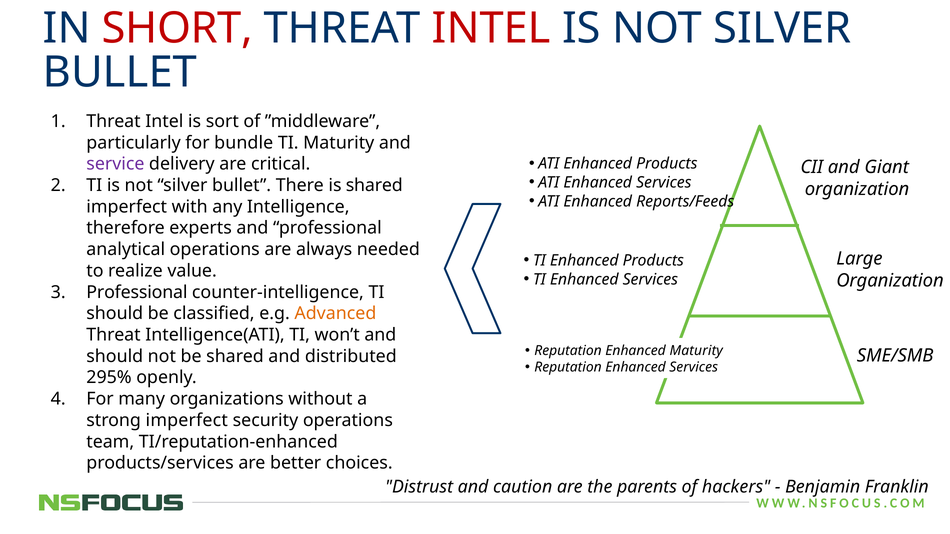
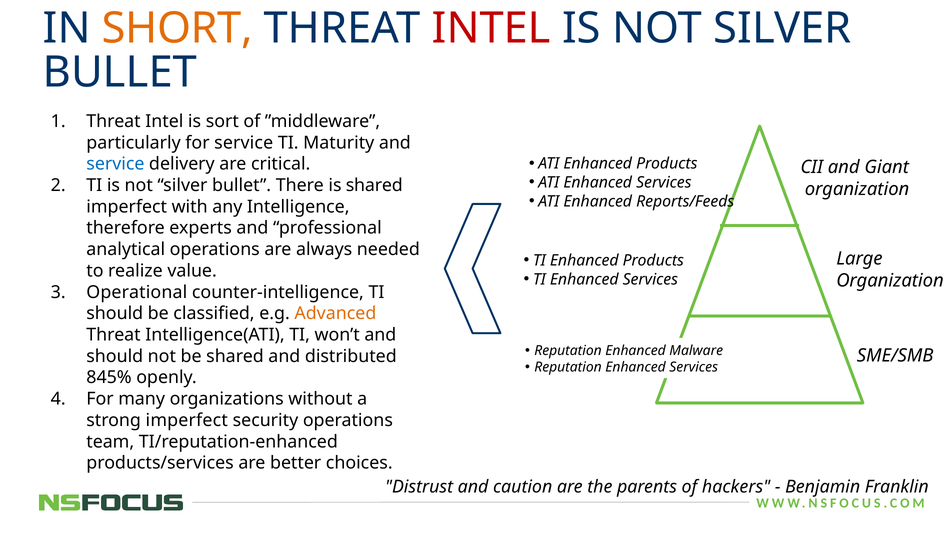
SHORT colour: red -> orange (177, 28)
for bundle: bundle -> service (244, 143)
service colour: purple -> blue (115, 164)
Professional: Professional -> Operational (137, 292)
Enhanced Maturity: Maturity -> Malware (696, 351)
295%: 295% -> 845% (109, 378)
